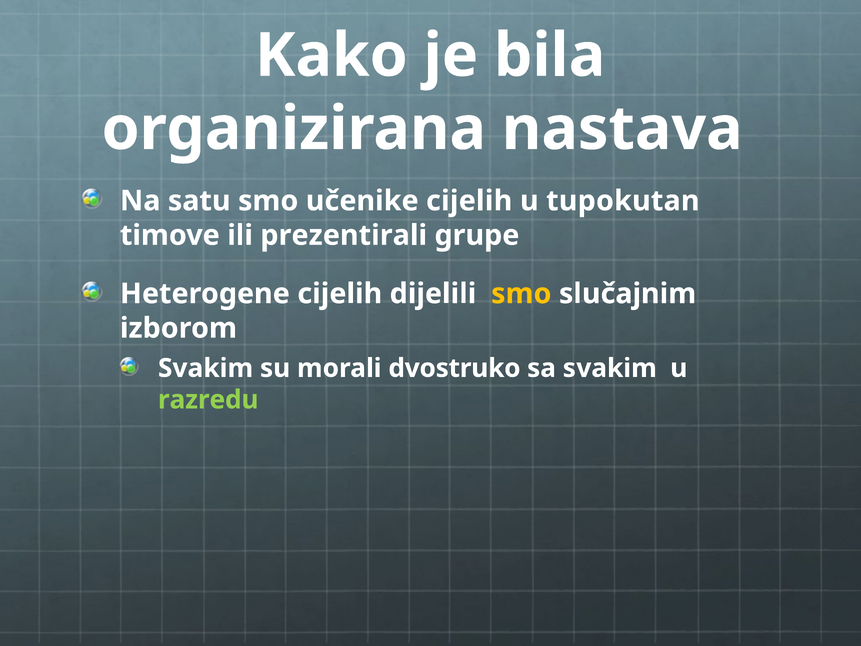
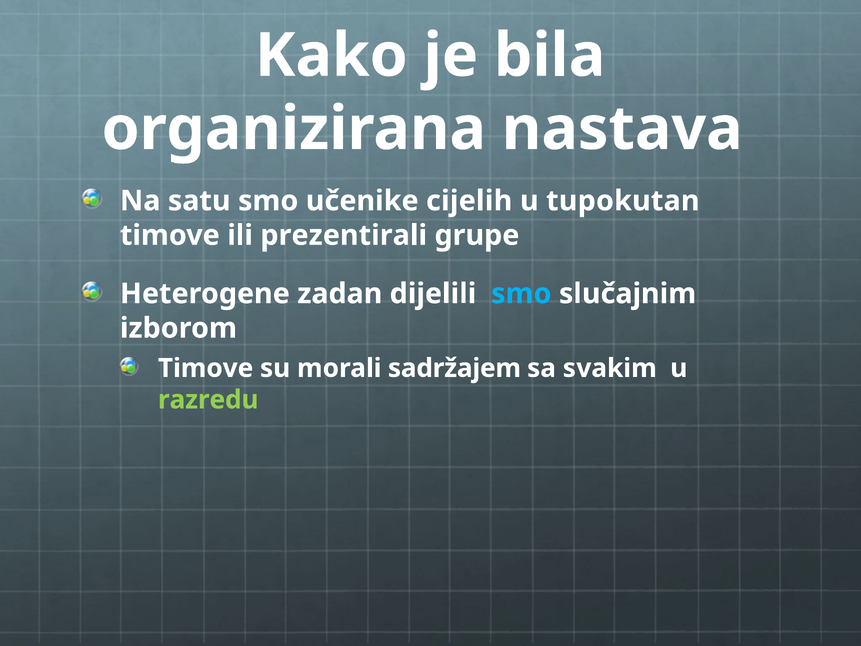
Heterogene cijelih: cijelih -> zadan (340, 294)
smo colour: yellow -> light blue (521, 294)
Svakim: Svakim -> Timove (206, 368)
dvostruko: dvostruko -> sadržajem (454, 368)
